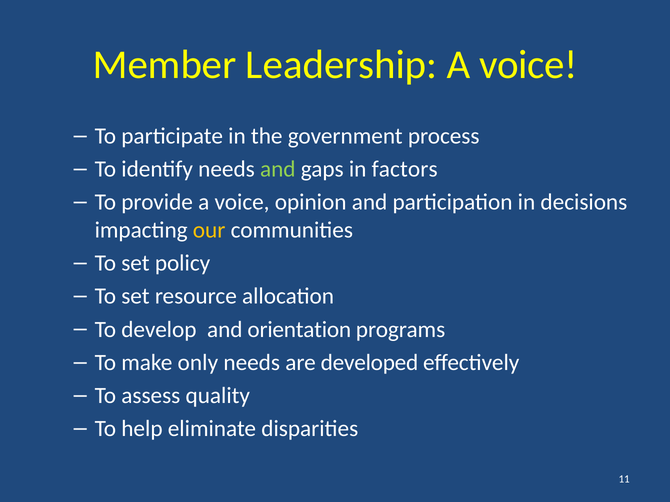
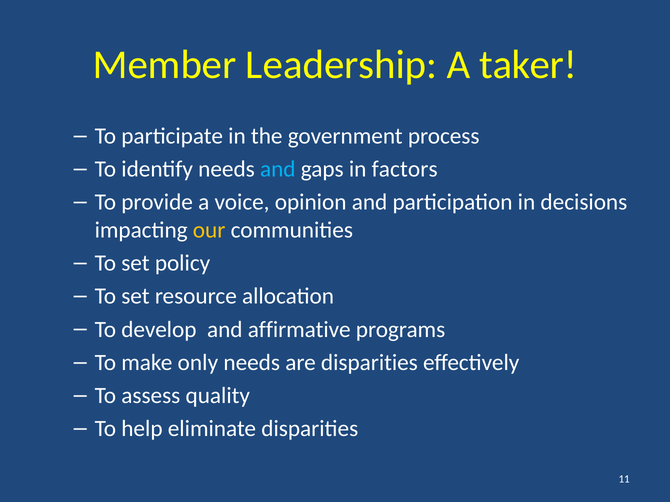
Leadership A voice: voice -> taker (528, 65)
and colour: light green -> light blue (278, 169)
orientation: orientation -> affirmative (299, 330)
are developed: developed -> disparities (369, 363)
